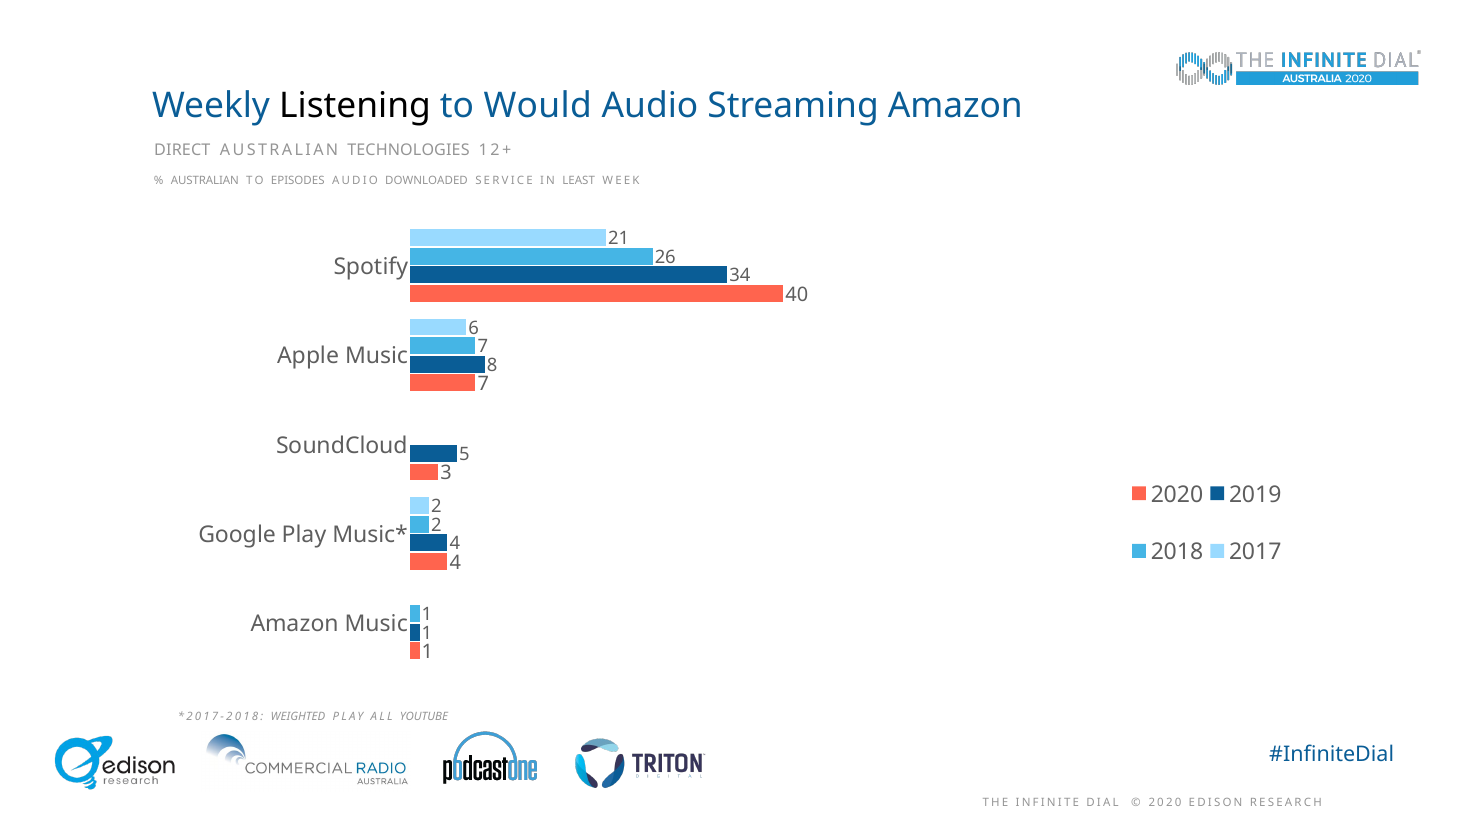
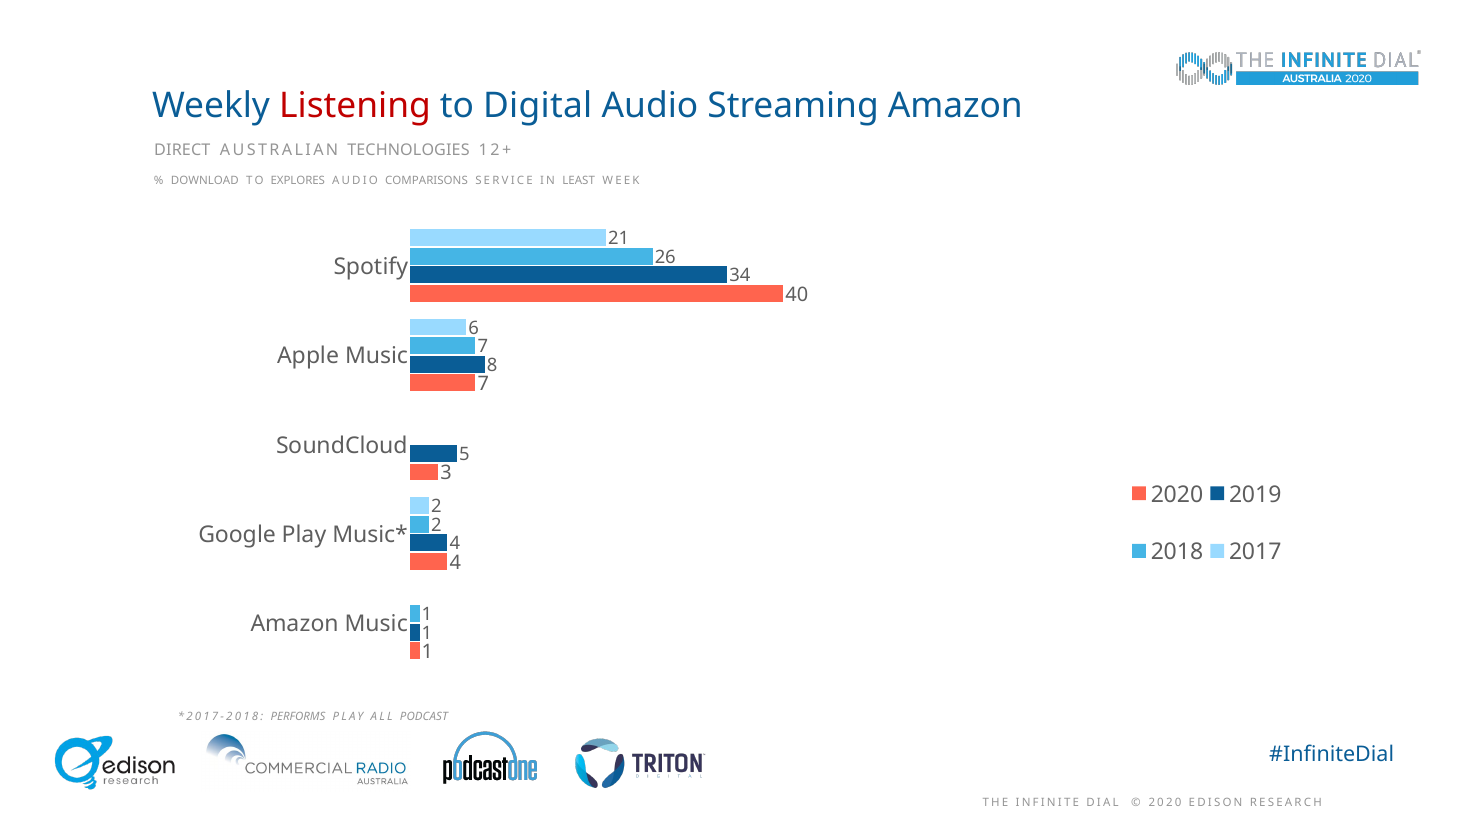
Listening colour: black -> red (355, 106)
Would: Would -> Digital (538, 106)
AUSTRALIAN: AUSTRALIAN -> DOWNLOAD (205, 180)
EPISODES: EPISODES -> EXPLORES (298, 180)
DOWNLOADED: DOWNLOADED -> COMPARISONS (427, 180)
WEIGHTED: WEIGHTED -> PERFORMS (298, 717)
YOUTUBE: YOUTUBE -> PODCAST (424, 717)
